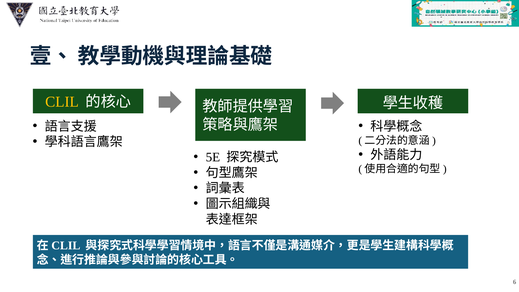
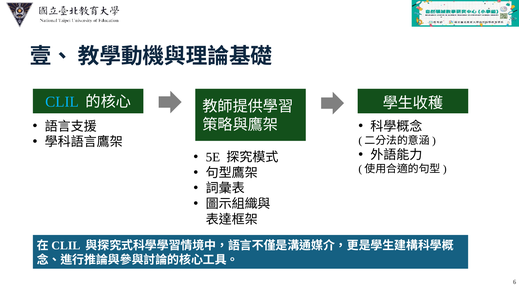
CLIL colour: yellow -> light blue (62, 102)
